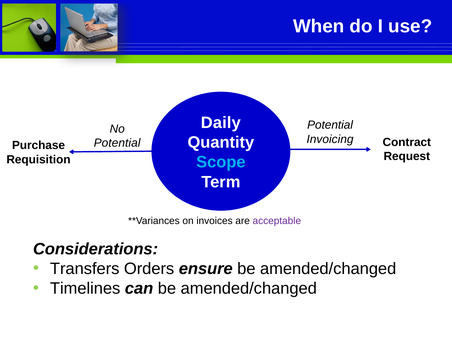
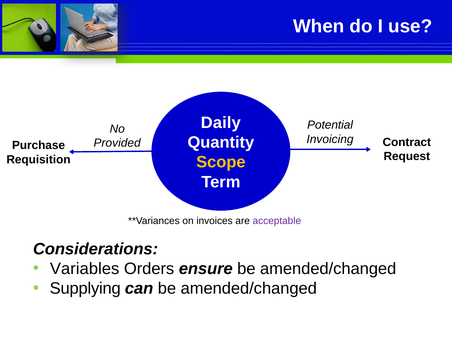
Potential: Potential -> Provided (117, 143)
Scope colour: light blue -> yellow (221, 162)
Transfers: Transfers -> Variables (85, 269)
Timelines: Timelines -> Supplying (85, 288)
